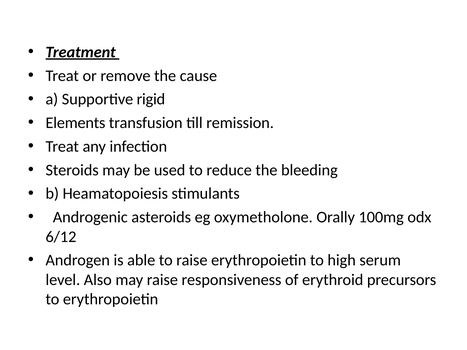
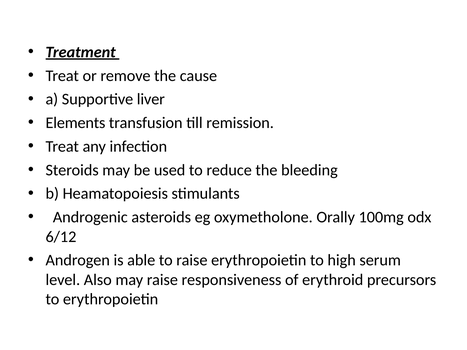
rigid: rigid -> liver (151, 99)
